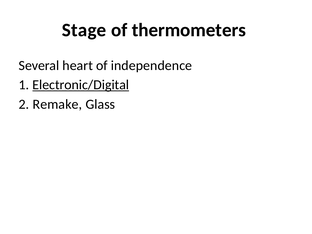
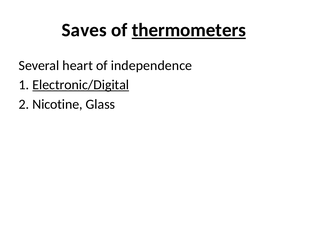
Stage: Stage -> Saves (84, 30)
thermometers underline: none -> present (189, 30)
Remake: Remake -> Nicotine (57, 104)
